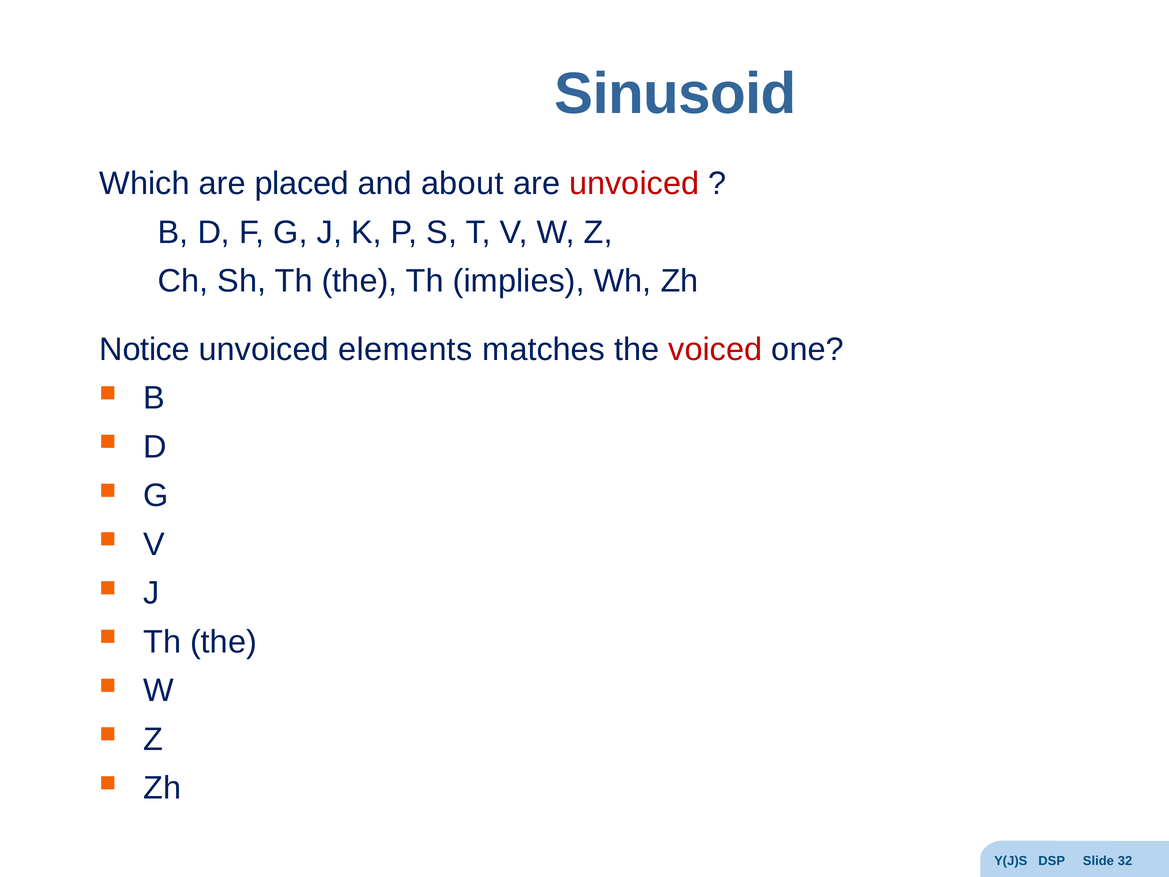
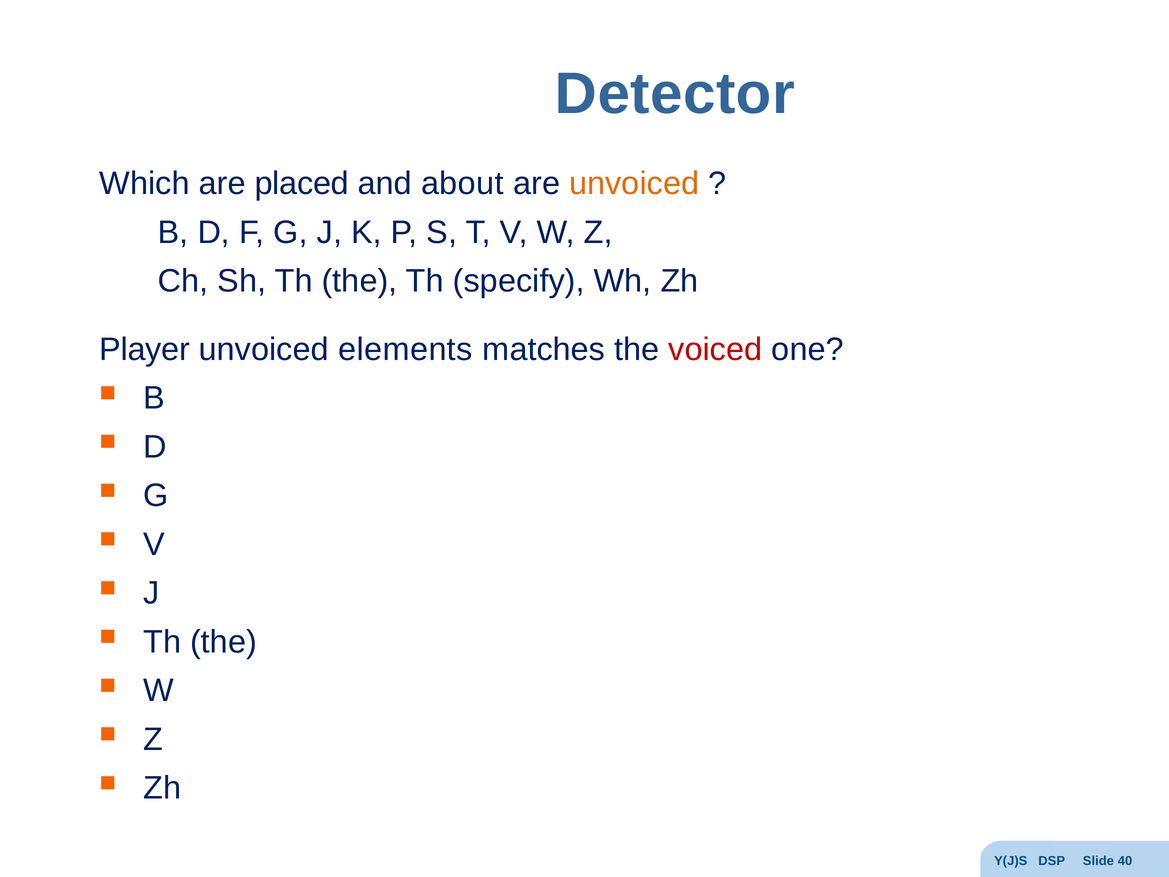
Sinusoid: Sinusoid -> Detector (675, 94)
unvoiced colour: red -> orange (634, 183)
implies: implies -> specify (519, 281)
Notice: Notice -> Player (145, 349)
32: 32 -> 40 (1125, 861)
